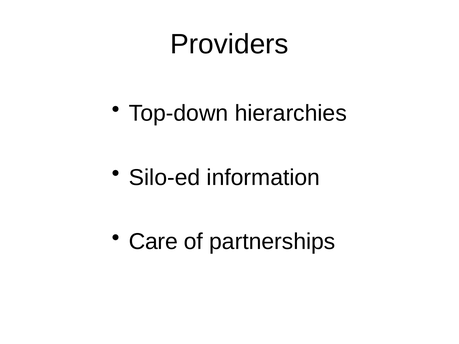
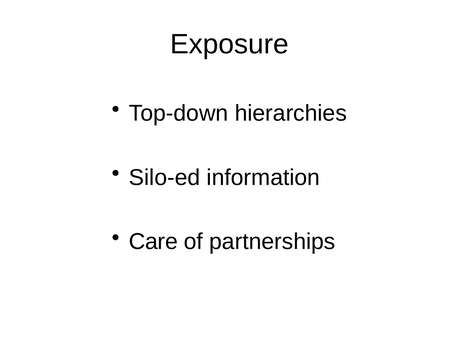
Providers: Providers -> Exposure (229, 44)
